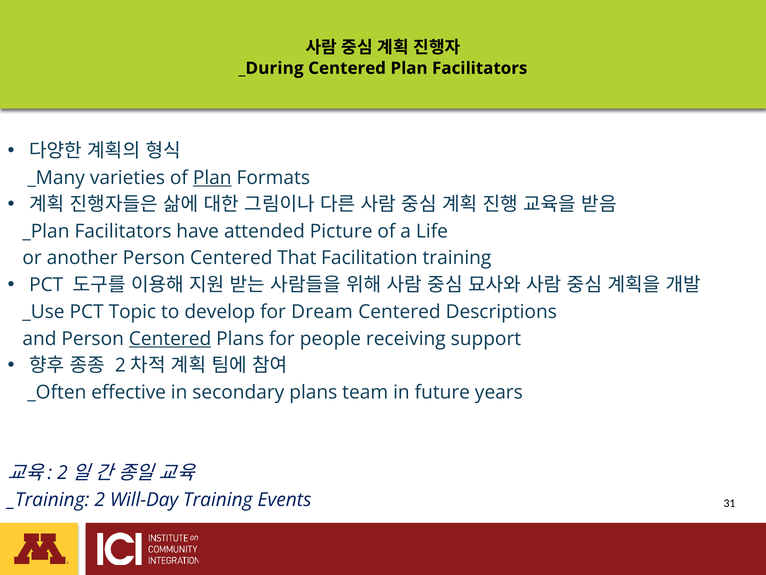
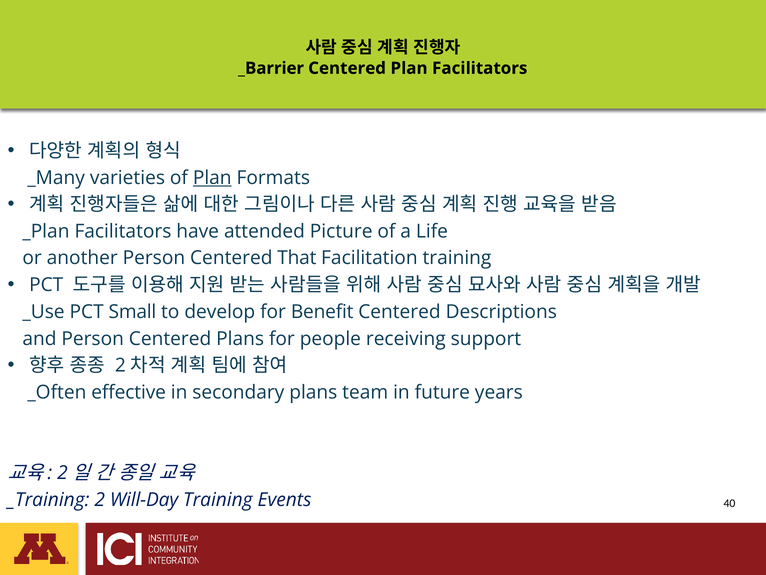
_During: _During -> _Barrier (271, 68)
Topic: Topic -> Small (132, 312)
Dream: Dream -> Benefit (322, 312)
Centered underline: present -> none (170, 338)
31: 31 -> 40 (729, 503)
